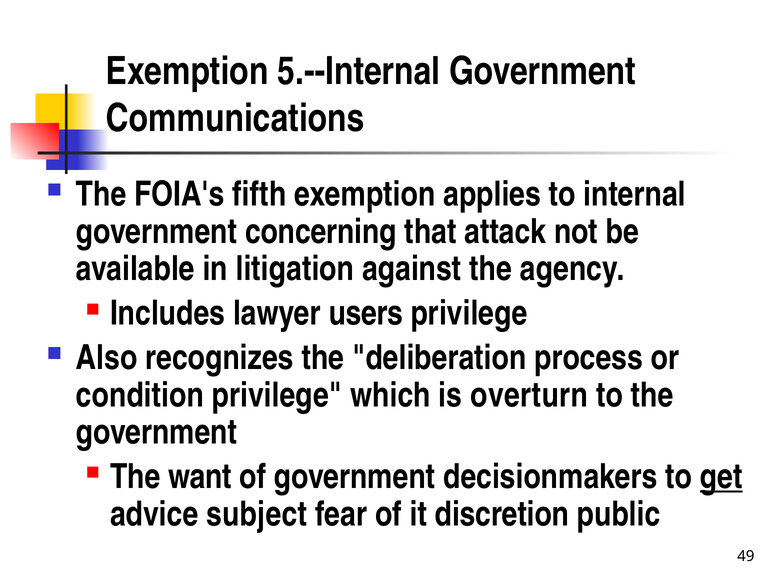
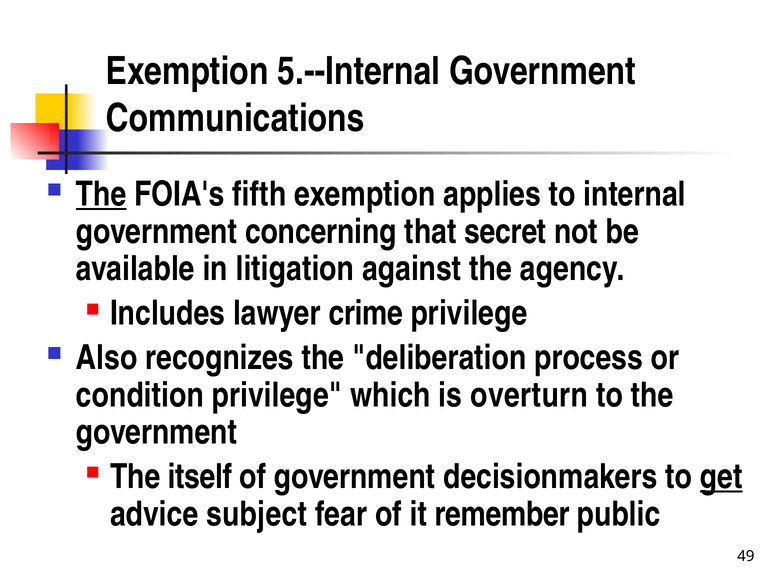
The underline: none -> present (101, 194)
attack: attack -> secret (505, 232)
users: users -> crime (366, 313)
want: want -> itself (200, 477)
discretion: discretion -> remember (502, 514)
